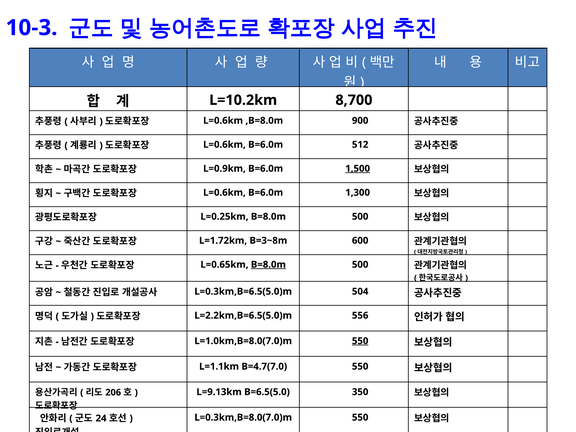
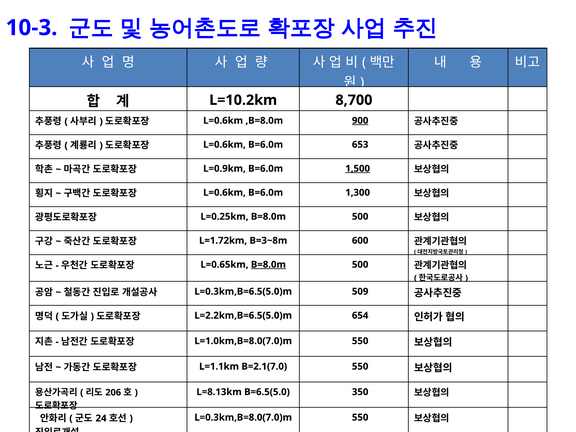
900 underline: none -> present (360, 121)
512: 512 -> 653 (360, 145)
504: 504 -> 509 (360, 291)
556: 556 -> 654 (360, 315)
550 underline: present -> none (360, 341)
B=4.7(7.0: B=4.7(7.0 -> B=2.1(7.0 (264, 366)
L=9.13km: L=9.13km -> L=8.13km (219, 392)
